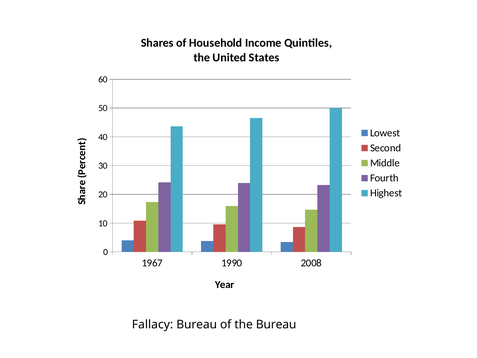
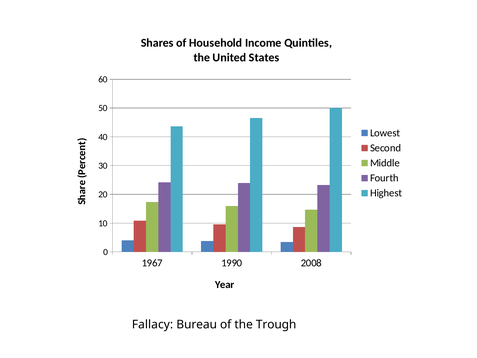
the Bureau: Bureau -> Trough (276, 324)
